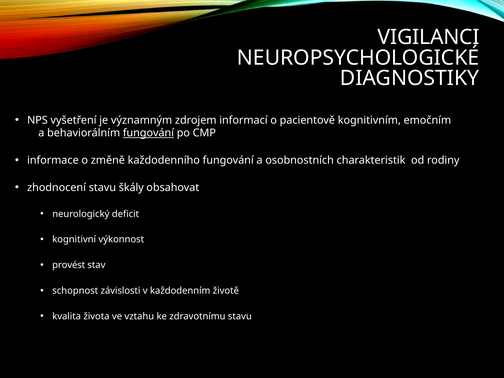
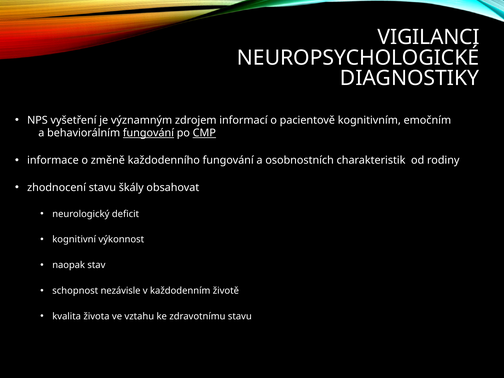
CMP underline: none -> present (204, 133)
provést: provést -> naopak (69, 265)
závislosti: závislosti -> nezávisle (121, 291)
